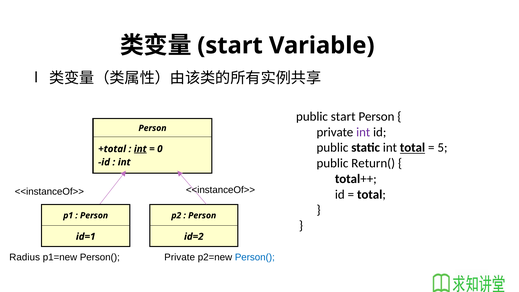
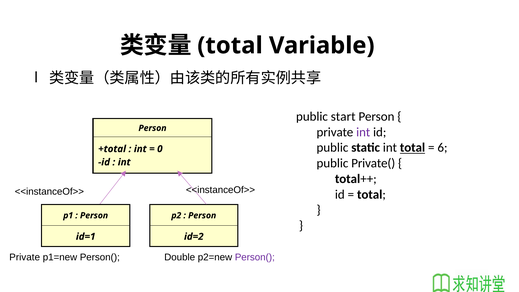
start: start -> total (230, 45)
5: 5 -> 6 (442, 148)
int underline: present -> none (140, 149)
Return(: Return( -> Private( (373, 163)
Radius: Radius -> Private (25, 257)
Person( Private: Private -> Double (180, 257)
Person( colour: blue -> purple (255, 257)
